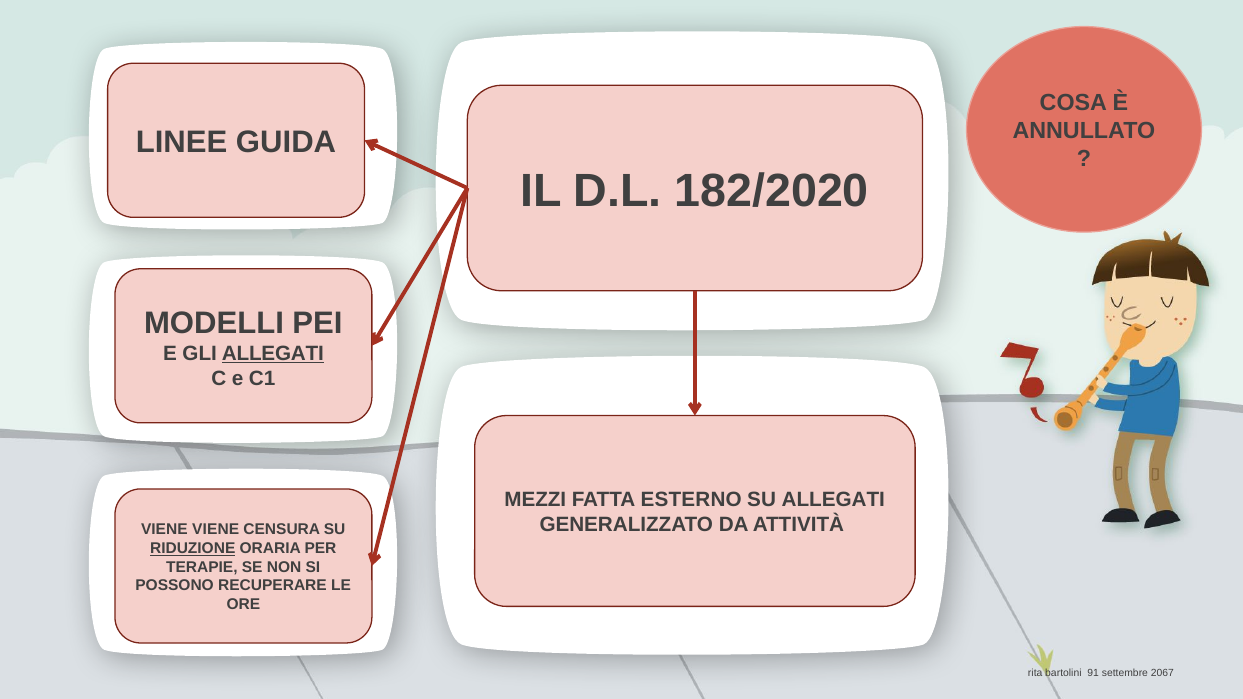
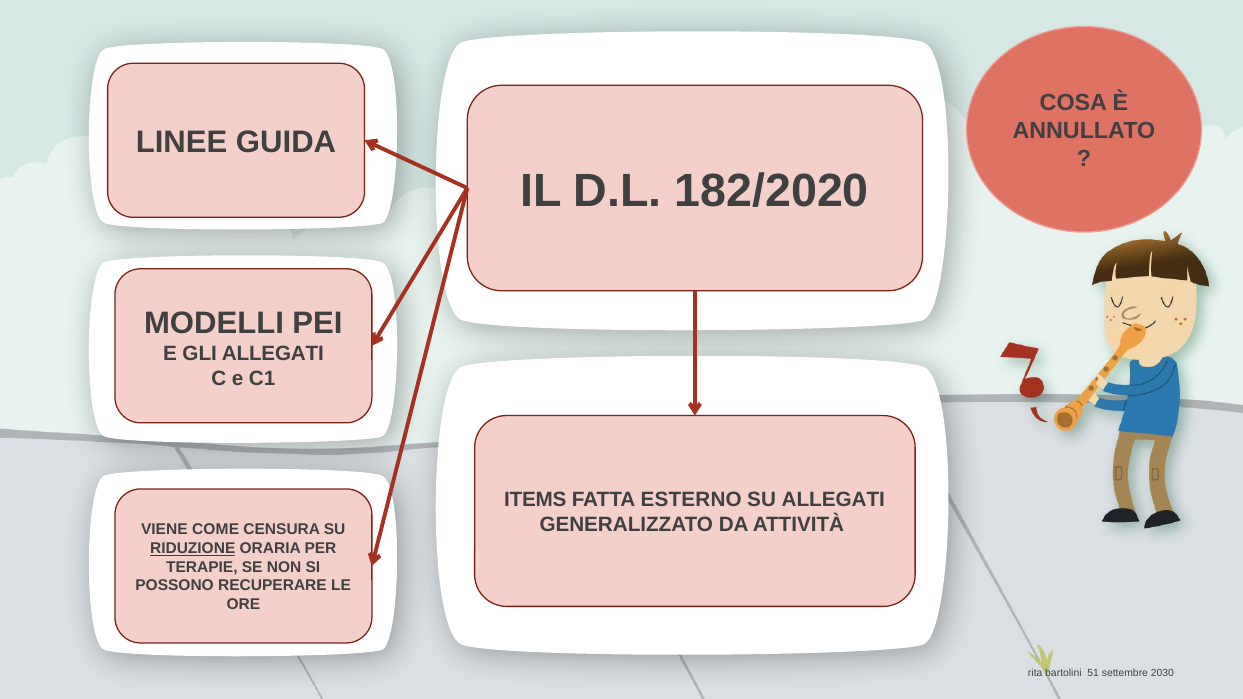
ALLEGATI underline: present -> none (273, 354)
MEZZI: MEZZI -> ITEMS (535, 500)
VIENE VIENE: VIENE -> COME (216, 530)
91: 91 -> 51 (1093, 673)
2067: 2067 -> 2030 (1162, 673)
